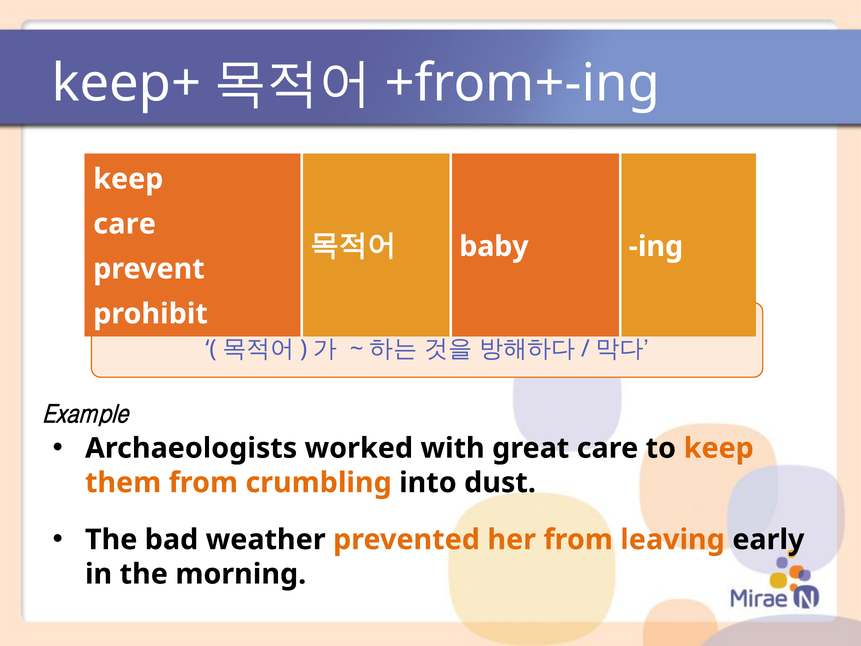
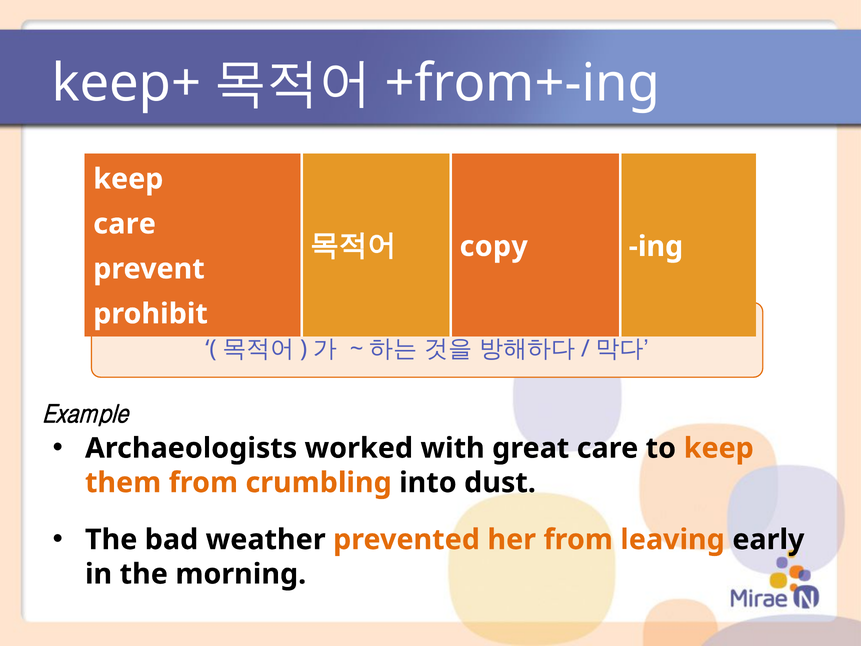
baby: baby -> copy (494, 246)
